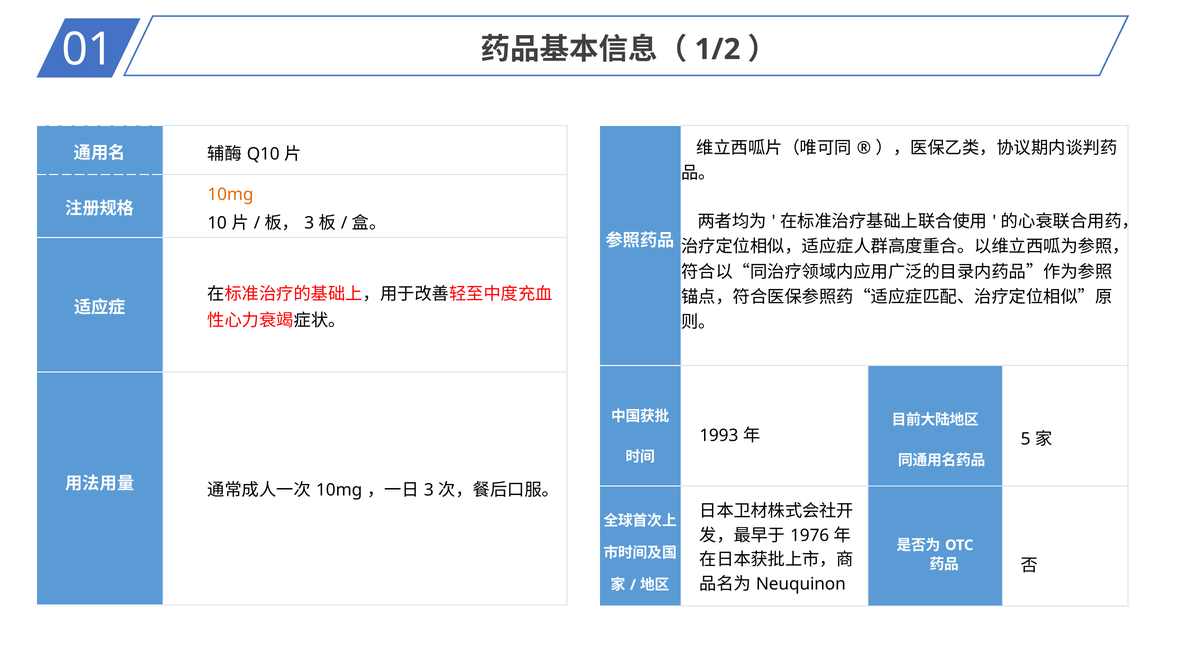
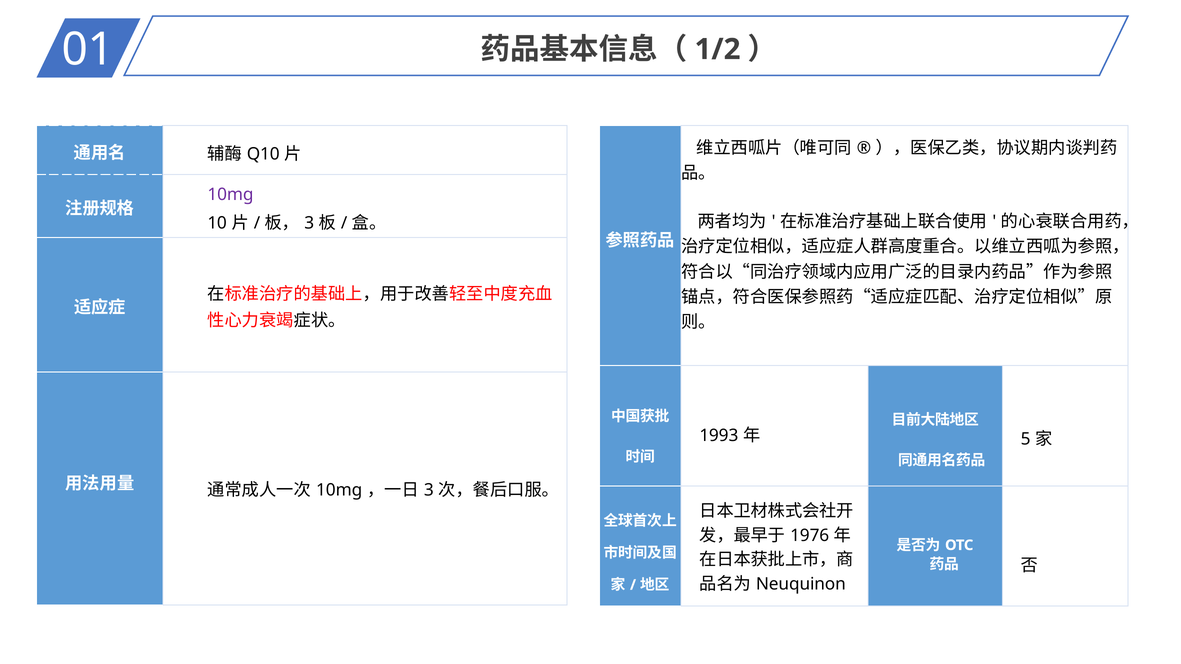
10mg colour: orange -> purple (230, 195)
